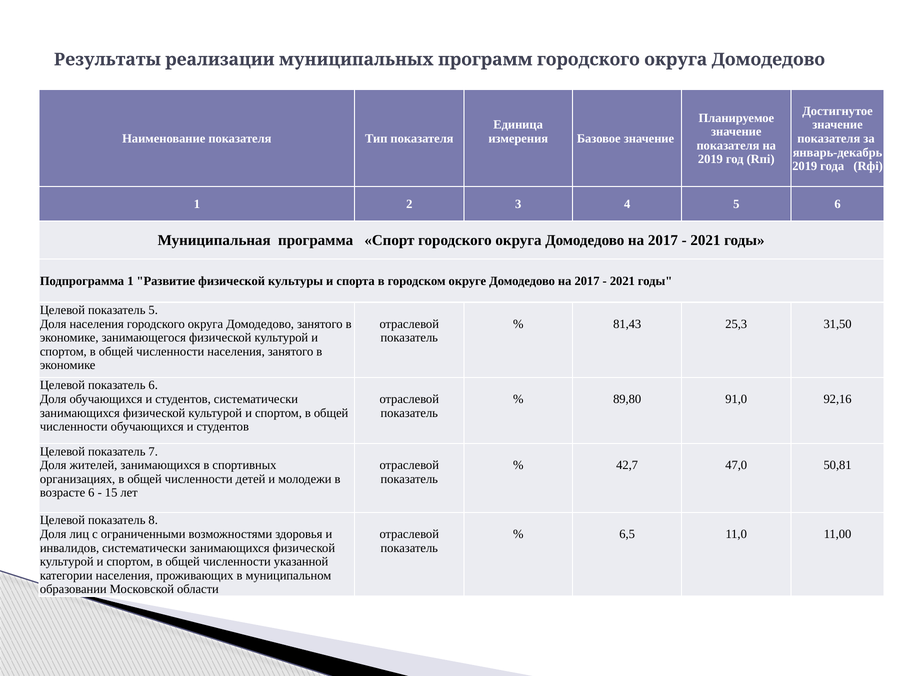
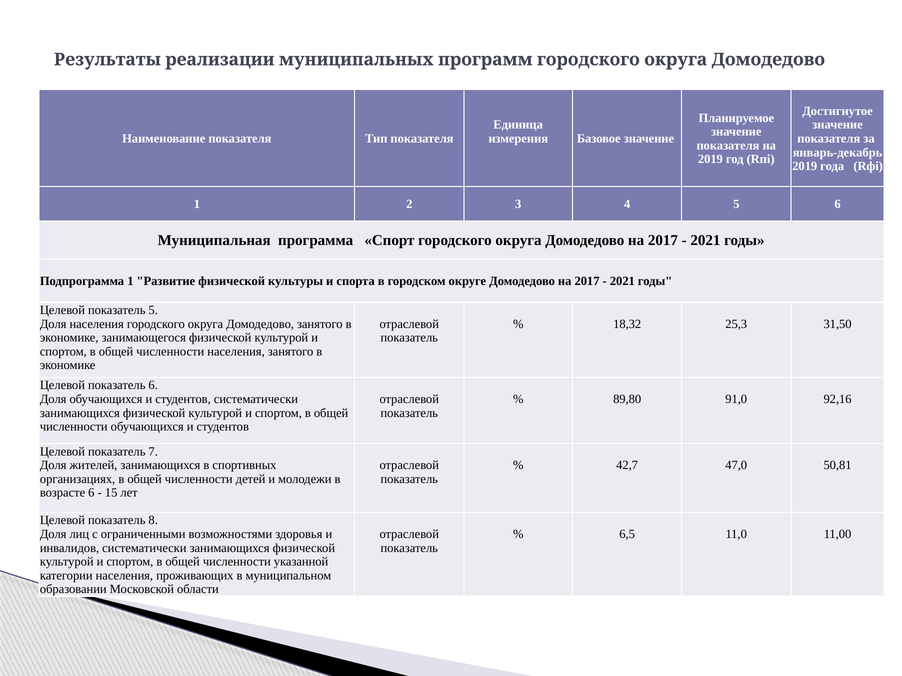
81,43: 81,43 -> 18,32 (627, 324)
